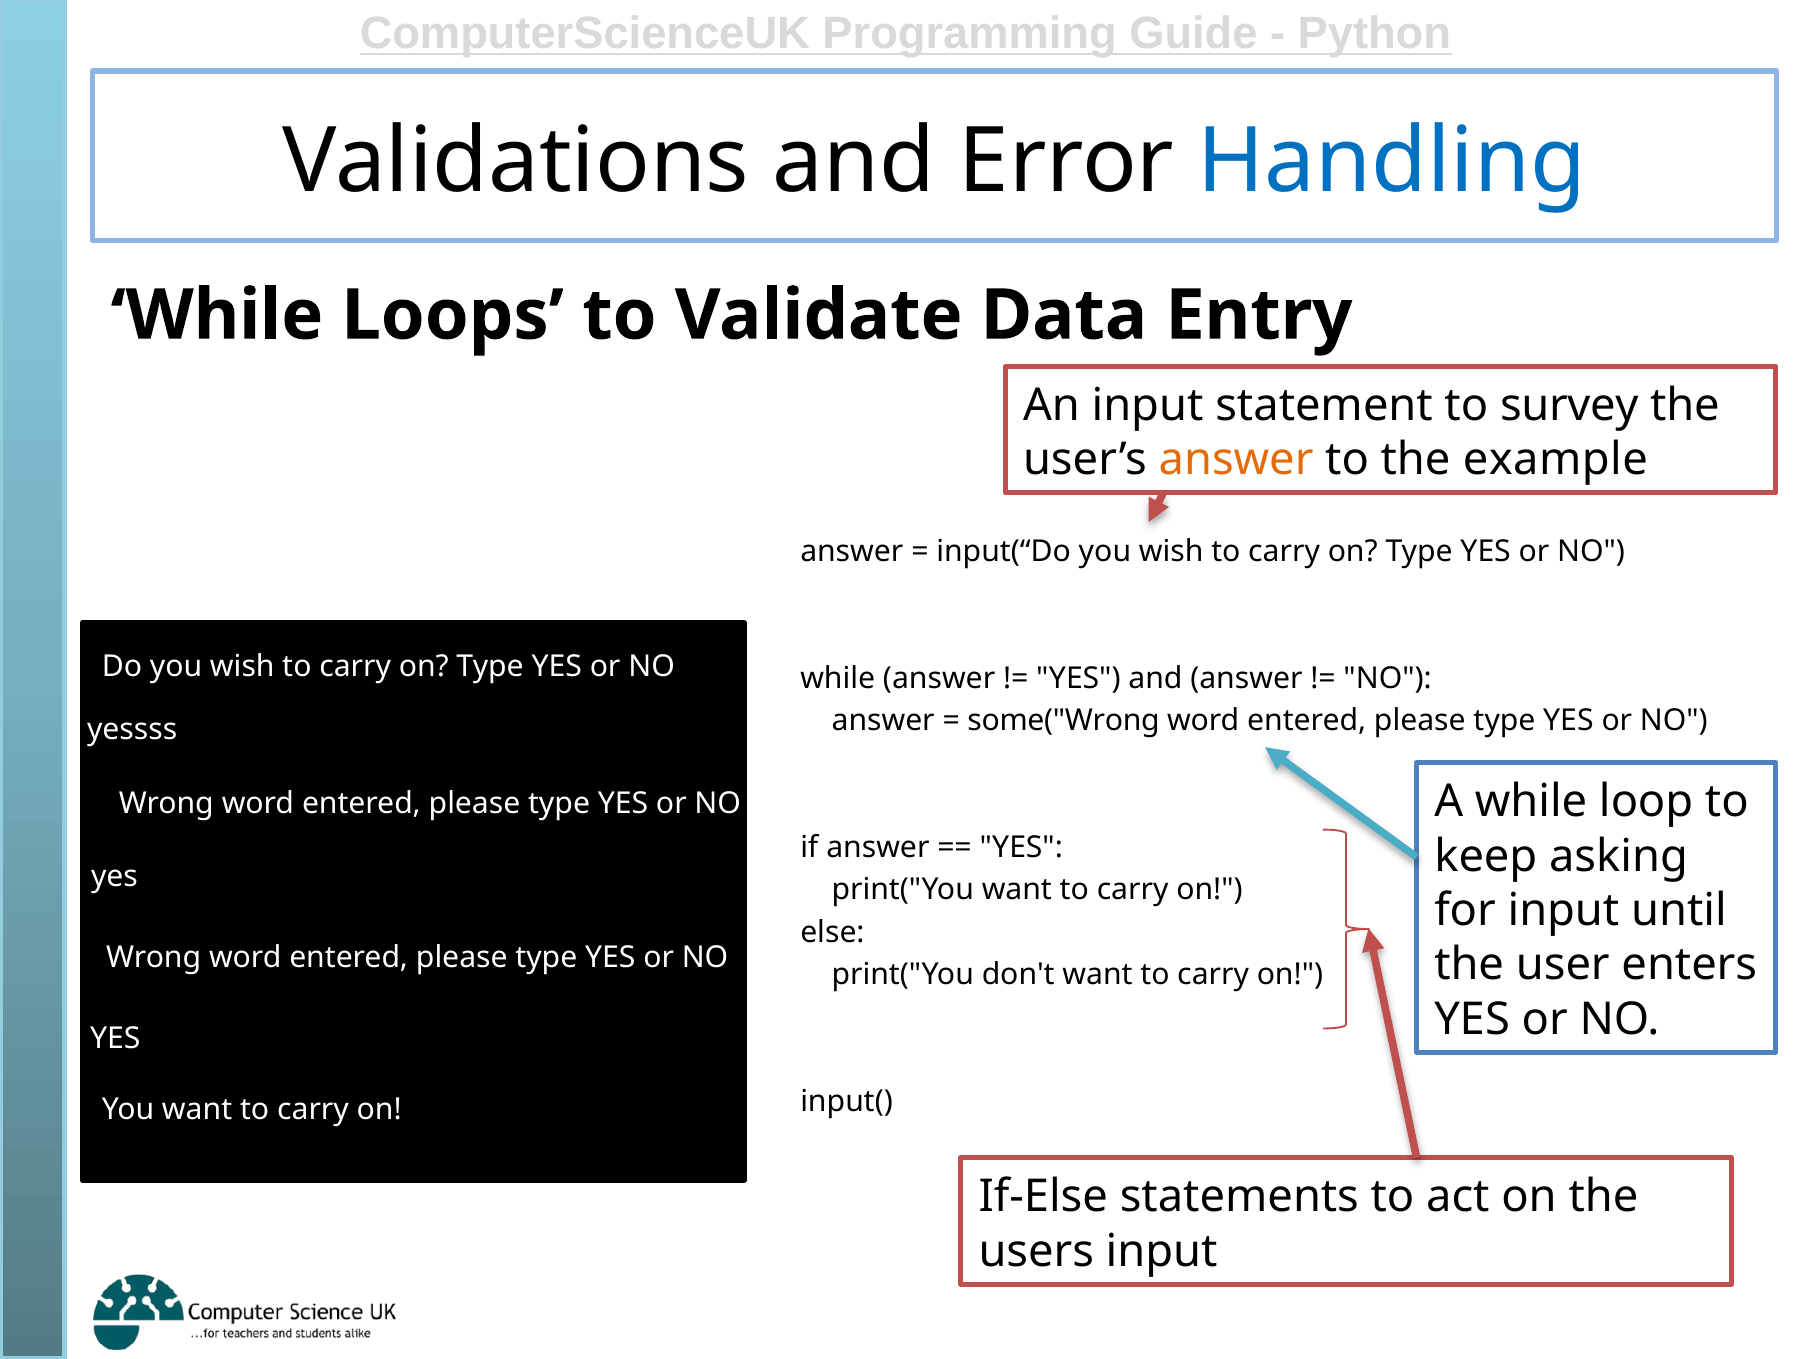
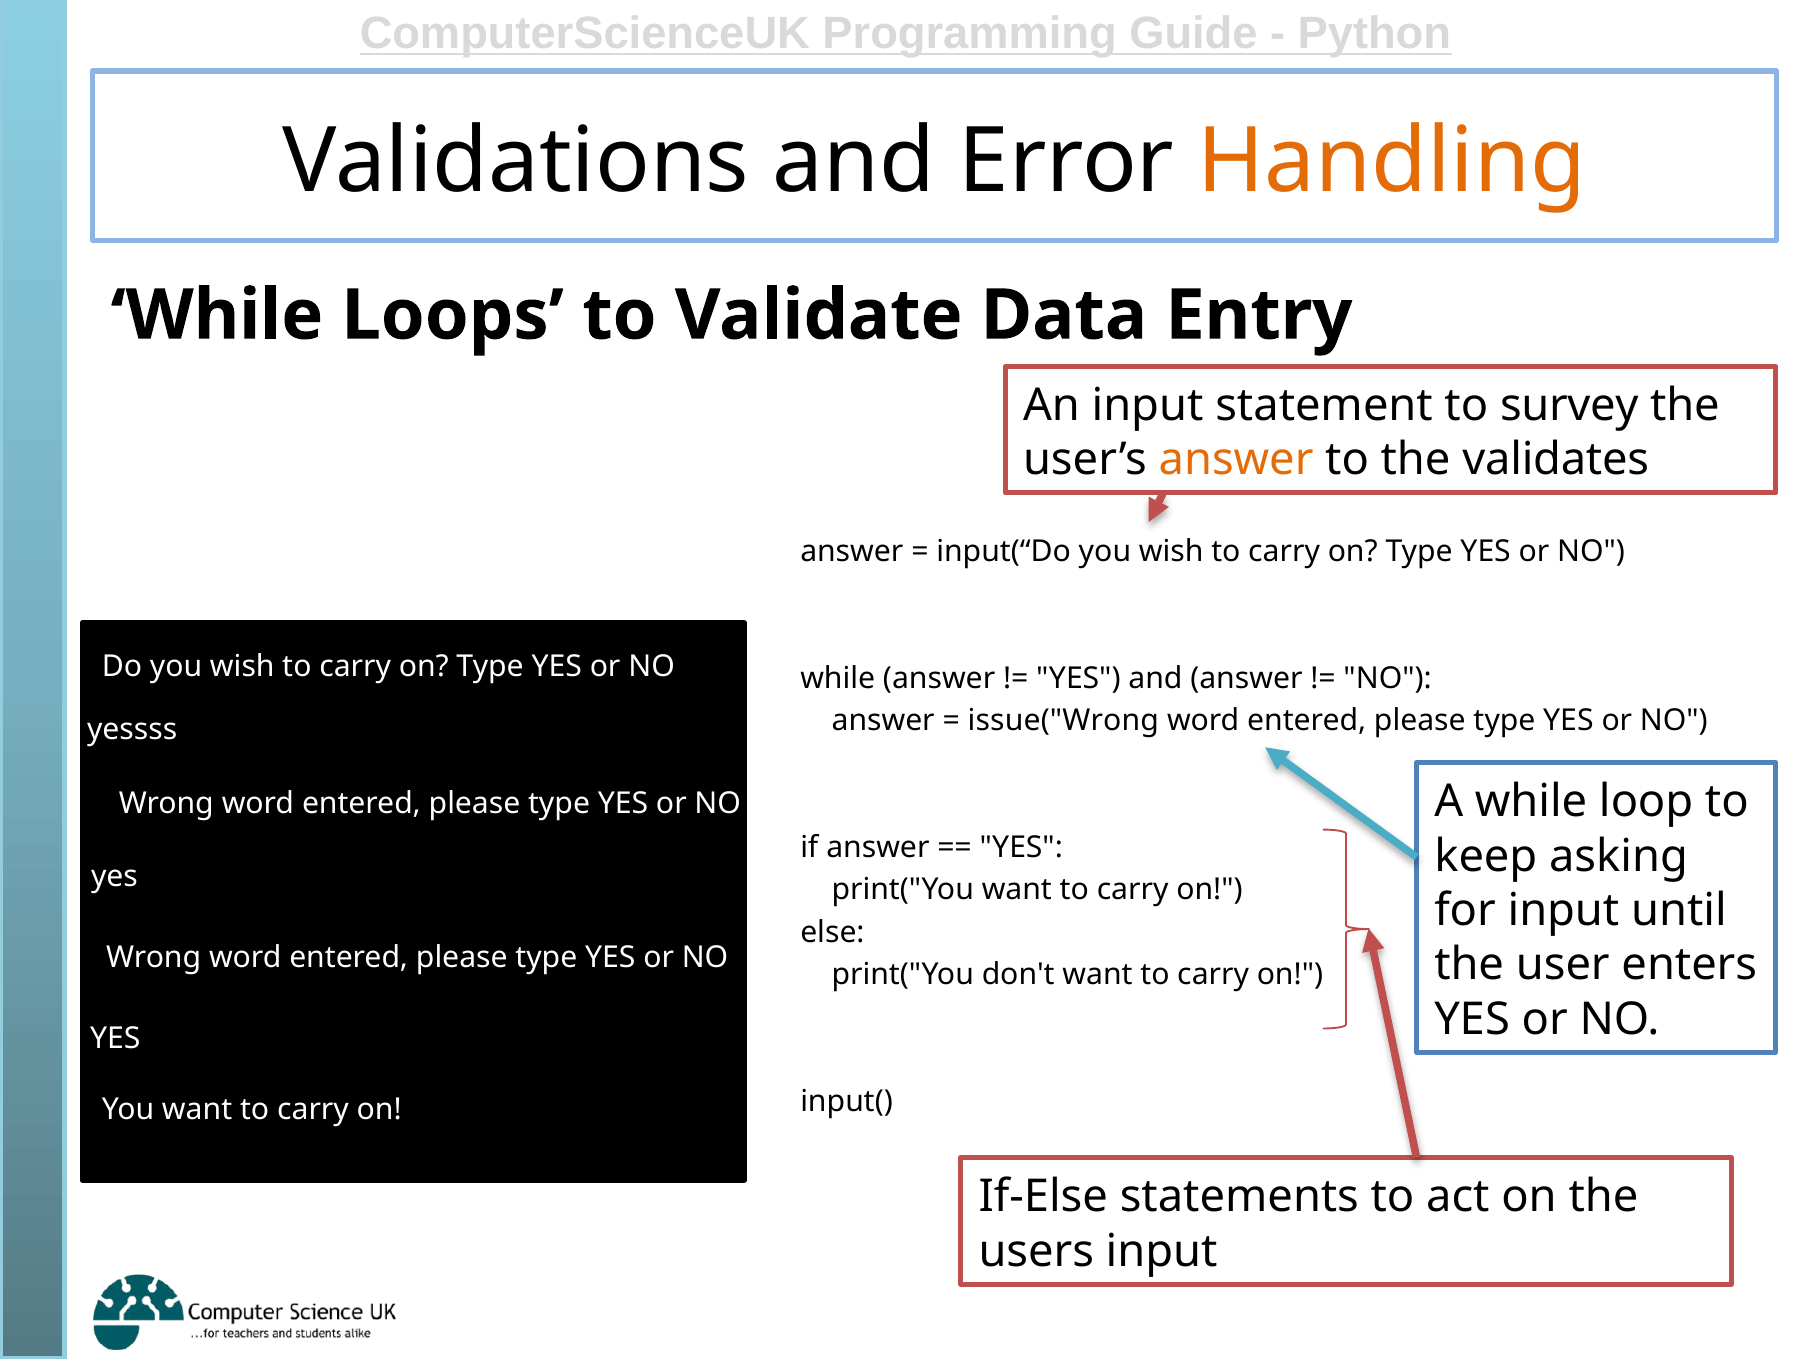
Handling colour: blue -> orange (1392, 162)
example: example -> validates (1556, 460)
some("Wrong: some("Wrong -> issue("Wrong (1063, 721)
